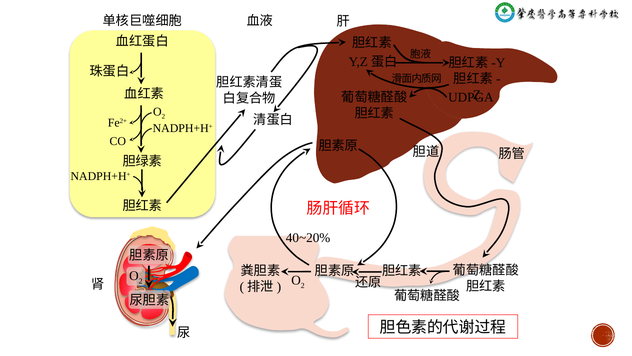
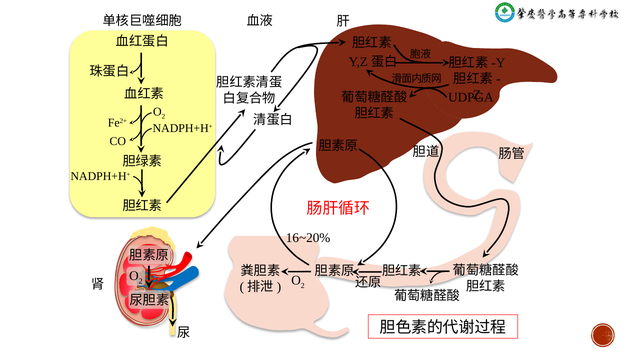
40~20%: 40~20% -> 16~20% (308, 238)
